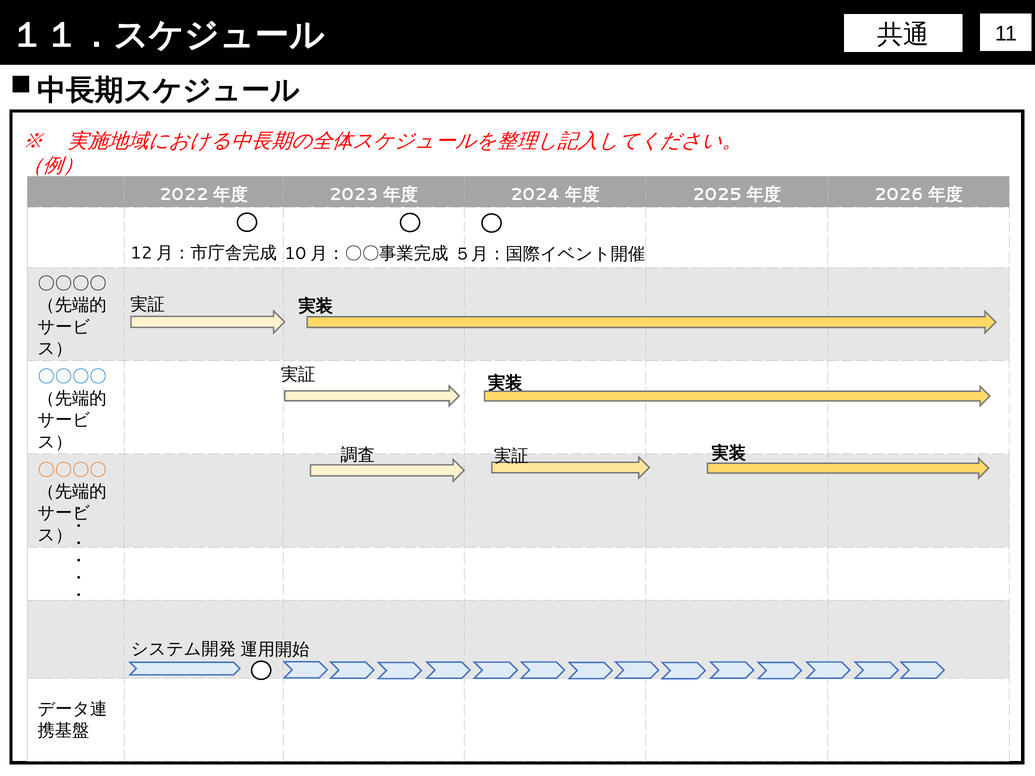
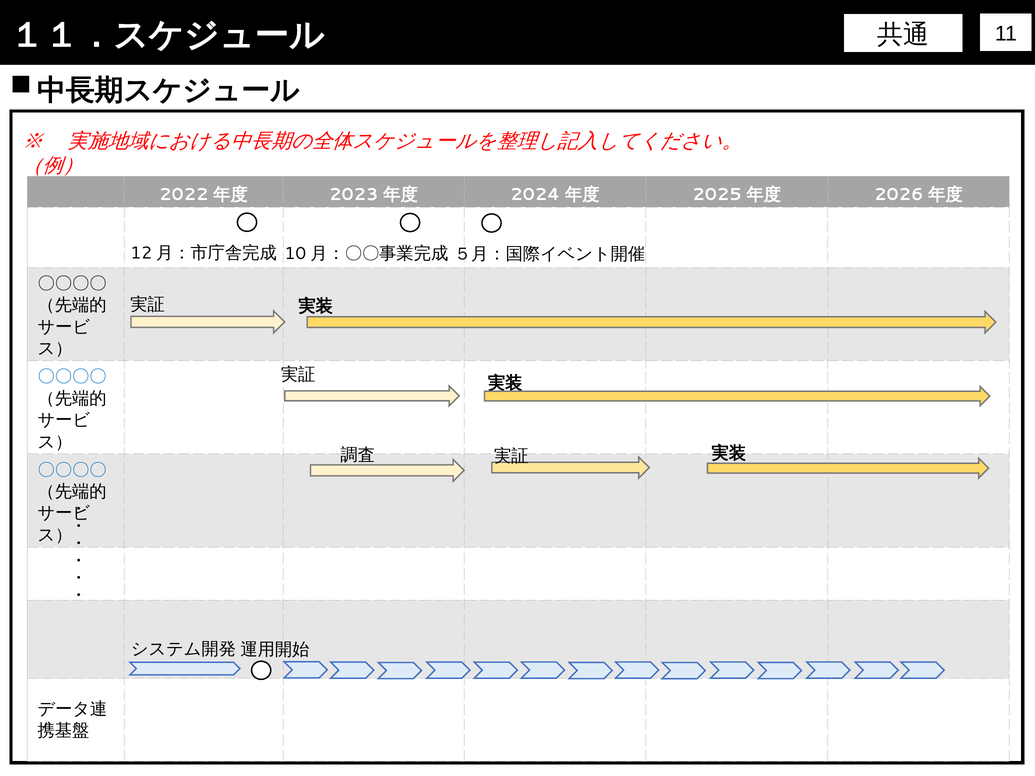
〇〇〇〇 colour: orange -> blue (72, 470)
